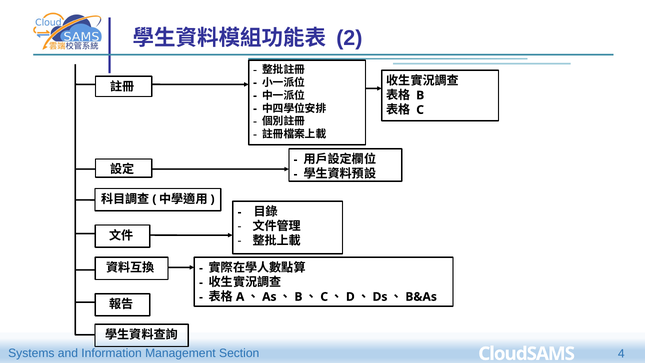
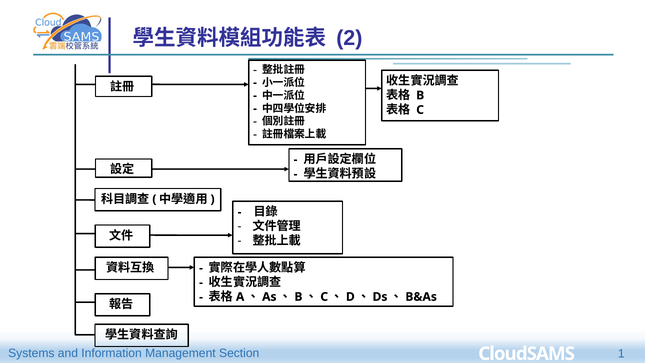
4: 4 -> 1 (621, 353)
